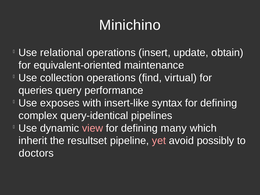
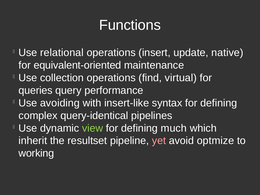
Minichino: Minichino -> Functions (130, 25)
obtain: obtain -> native (227, 53)
exposes: exposes -> avoiding (60, 103)
view colour: pink -> light green (93, 128)
many: many -> much (174, 128)
possibly: possibly -> optmize (215, 141)
doctors: doctors -> working (36, 153)
